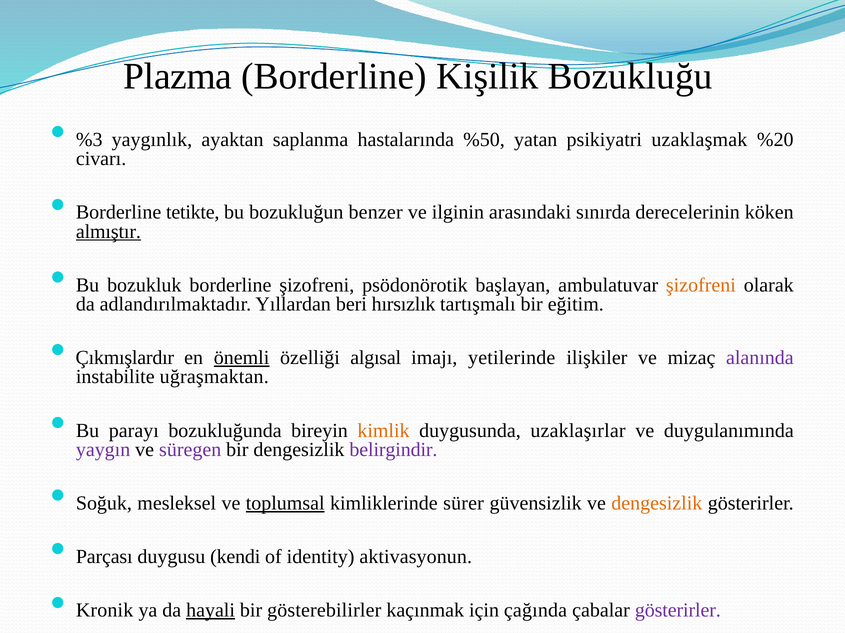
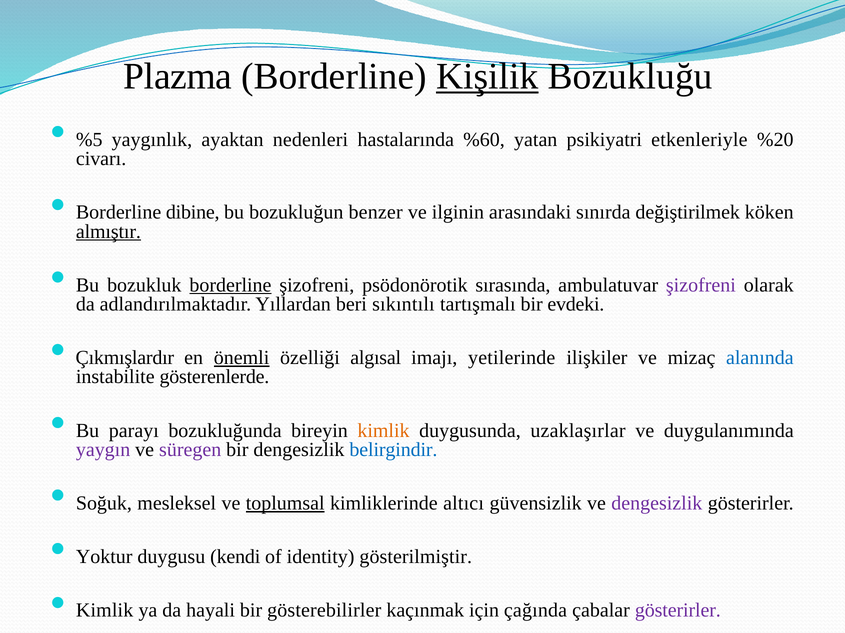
Kişilik underline: none -> present (487, 76)
%3: %3 -> %5 (89, 140)
saplanma: saplanma -> nedenleri (310, 140)
%50: %50 -> %60 (484, 140)
uzaklaşmak: uzaklaşmak -> etkenleriyle (699, 140)
tetikte: tetikte -> dibine (193, 213)
derecelerinin: derecelerinin -> değiştirilmek (688, 213)
borderline underline: none -> present (230, 285)
başlayan: başlayan -> sırasında (513, 285)
şizofreni colour: orange -> purple (701, 285)
hırsızlık: hırsızlık -> sıkıntılı (403, 305)
eğitim: eğitim -> evdeki (576, 305)
alanında colour: purple -> blue (760, 358)
uğraşmaktan: uğraşmaktan -> gösterenlerde (214, 377)
belirgindir colour: purple -> blue (393, 450)
sürer: sürer -> altıcı (464, 504)
dengesizlik colour: orange -> purple (657, 504)
Parçası: Parçası -> Yoktur (104, 557)
aktivasyonun: aktivasyonun -> gösterilmiştir (416, 557)
Kronik: Kronik -> Kimlik (105, 611)
hayali underline: present -> none (211, 611)
